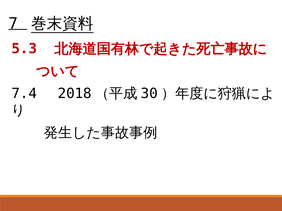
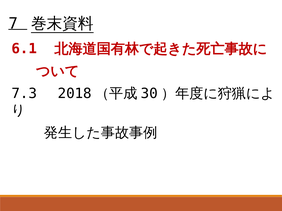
5.3: 5.3 -> 6.1 (24, 49)
7.4: 7.4 -> 7.3 (24, 94)
